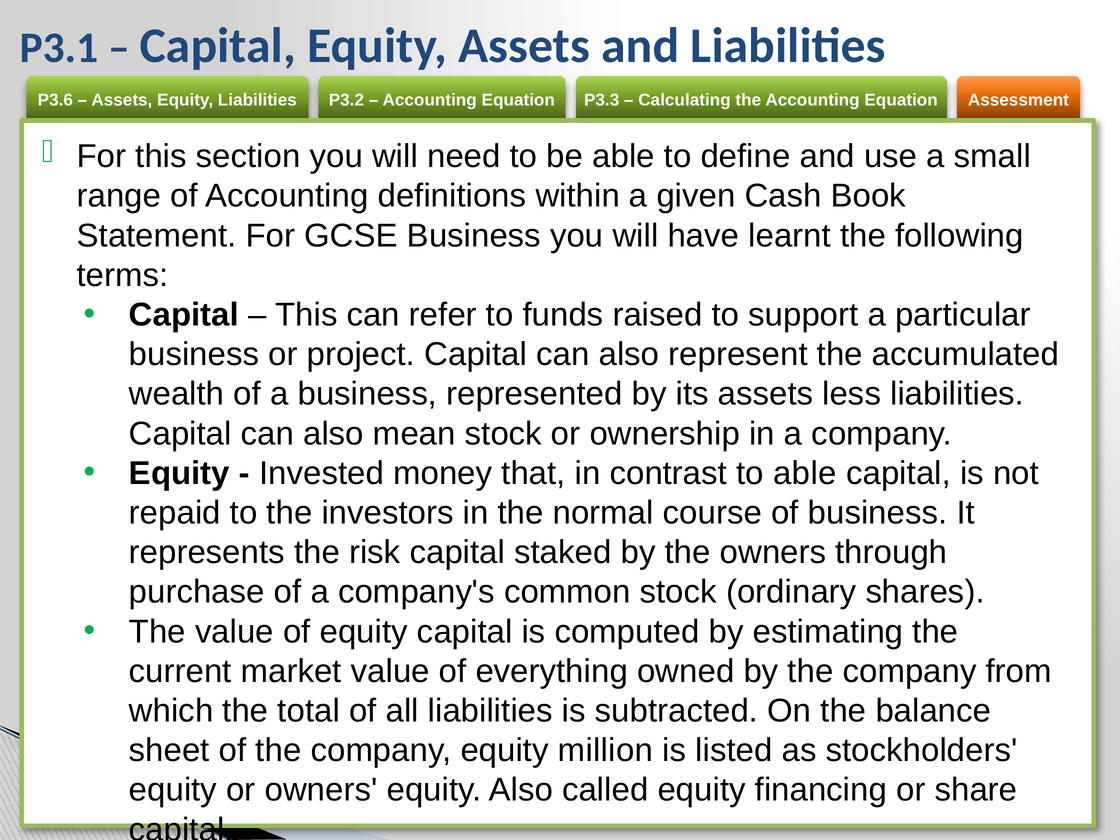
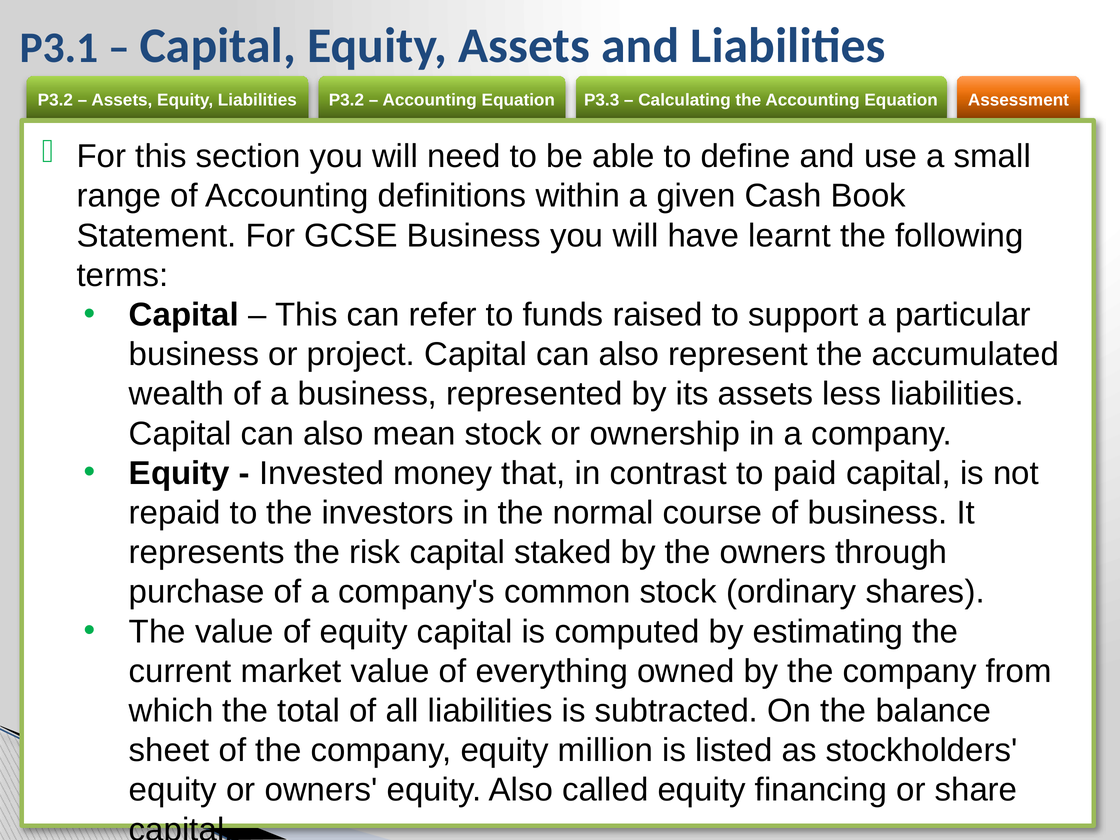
P3.6: P3.6 -> P3.2 (55, 100)
to able: able -> paid (805, 473)
